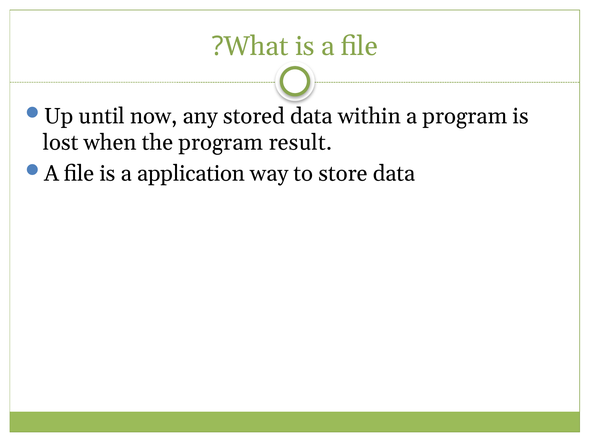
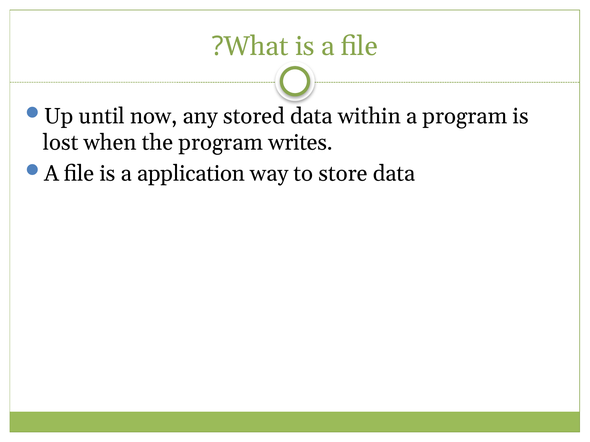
result: result -> writes (301, 143)
